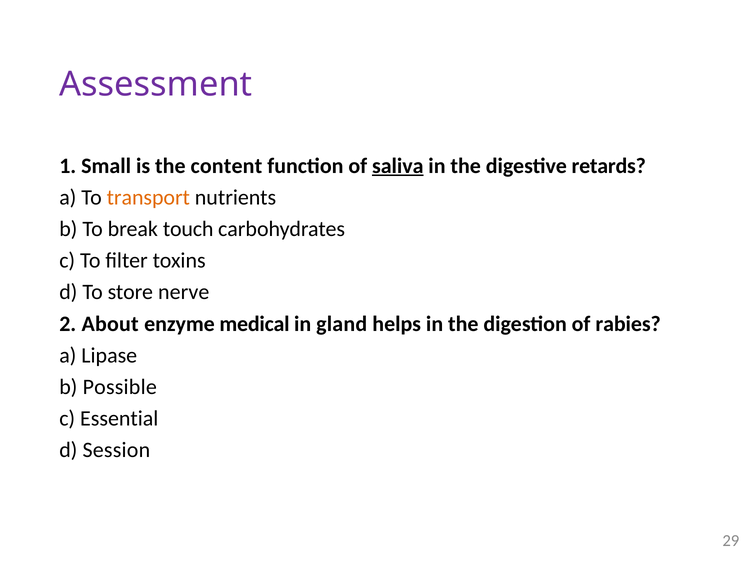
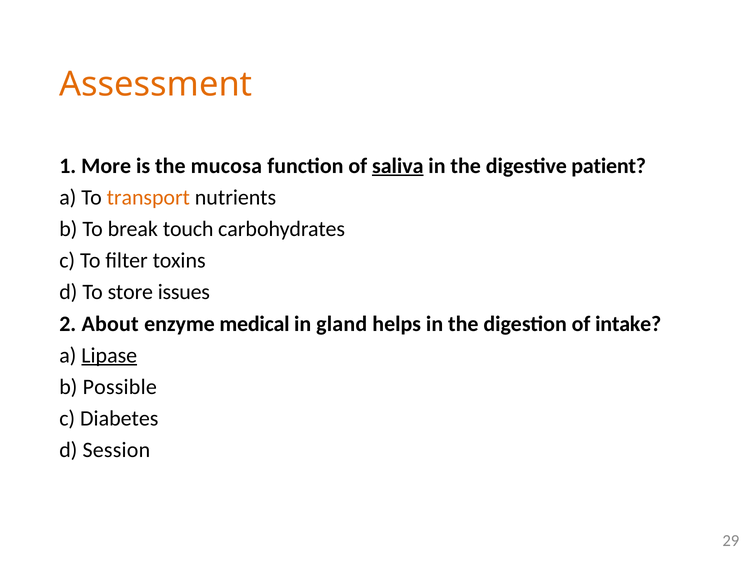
Assessment colour: purple -> orange (156, 84)
Small: Small -> More (106, 166)
content: content -> mucosa (226, 166)
retards: retards -> patient (609, 166)
nerve: nerve -> issues (184, 292)
rabies: rabies -> intake (628, 324)
Lipase underline: none -> present (109, 355)
Essential: Essential -> Diabetes (119, 418)
